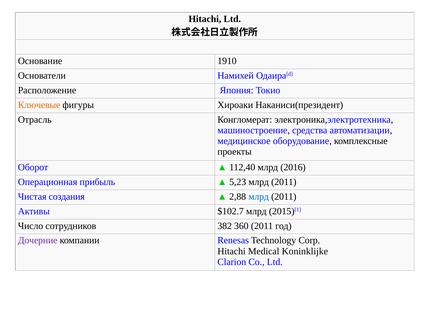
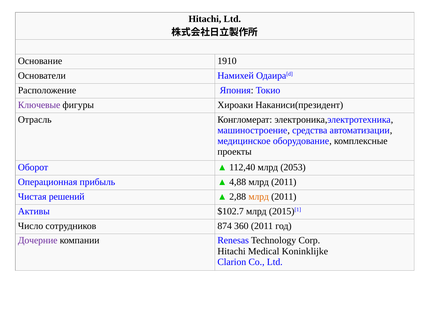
Ключевые colour: orange -> purple (39, 105)
2016: 2016 -> 2053 (293, 167)
5,23: 5,23 -> 4,88 (238, 182)
создания: создания -> решений (67, 196)
млрд colour: blue -> orange (259, 196)
382: 382 -> 874 (225, 226)
